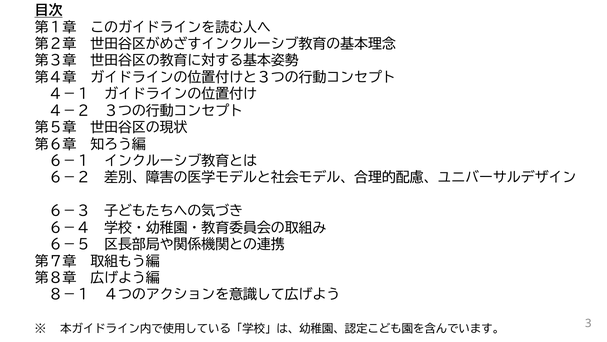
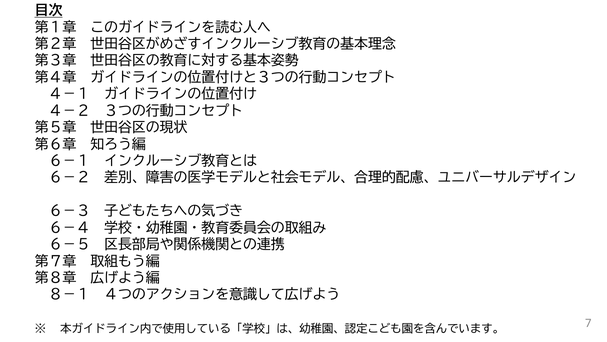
3: 3 -> 7 (588, 323)
